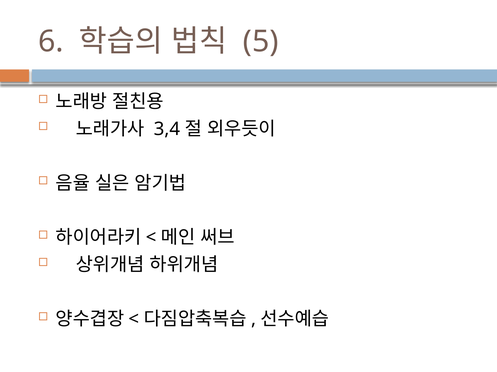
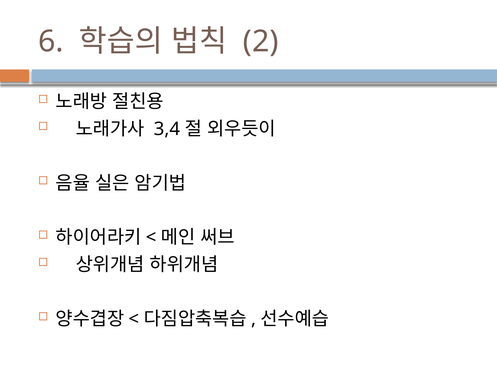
5: 5 -> 2 (261, 41)
